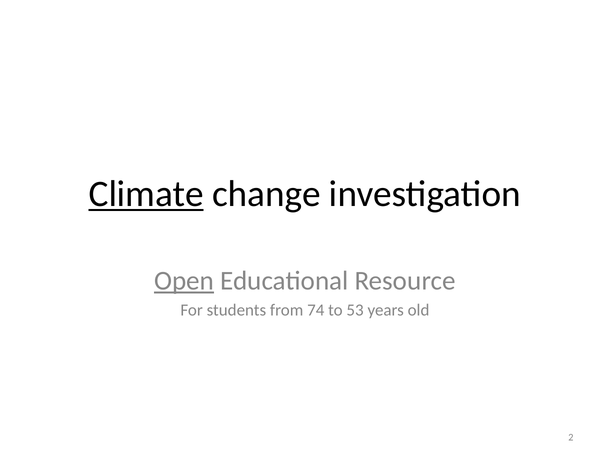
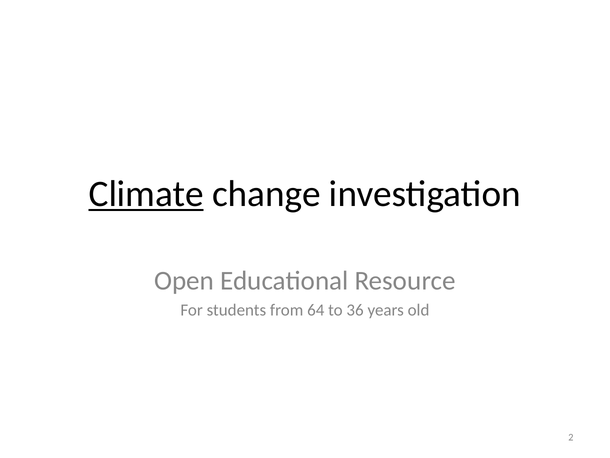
Open underline: present -> none (184, 280)
74: 74 -> 64 (316, 310)
53: 53 -> 36 (355, 310)
